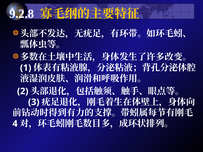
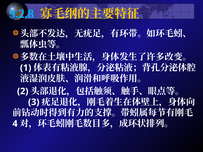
9.2.8 colour: white -> light blue (22, 14)
